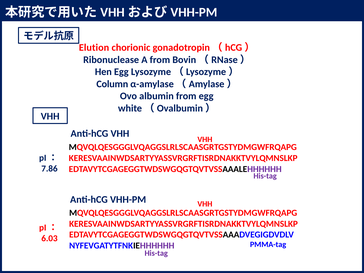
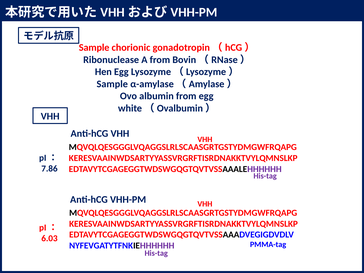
Elution: Elution -> Sample (94, 48)
Column: Column -> Sample (112, 84)
